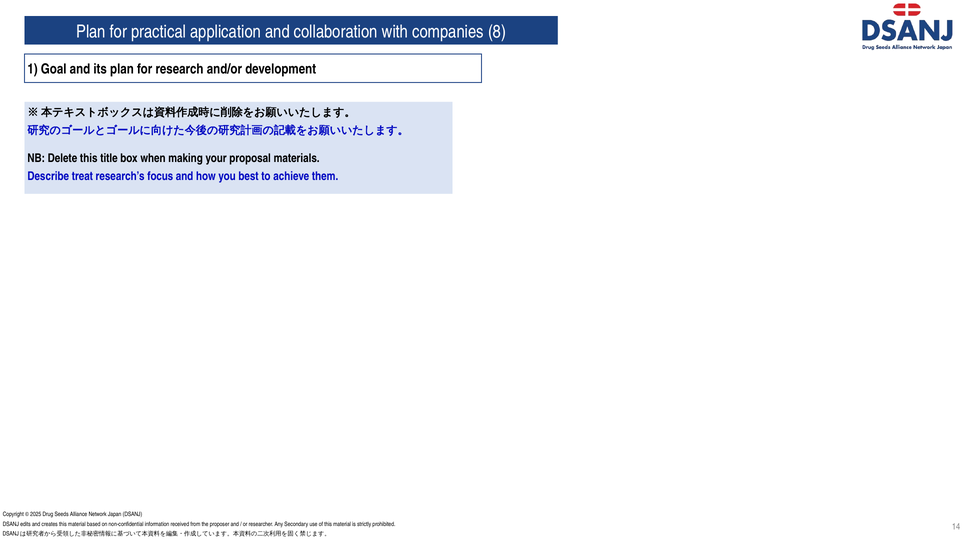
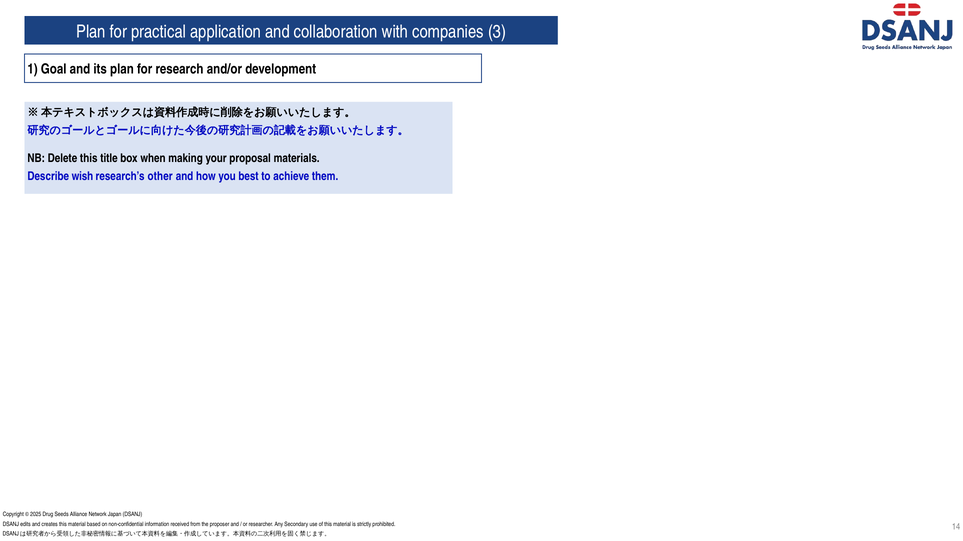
8: 8 -> 3 (497, 32)
treat: treat -> wish (82, 177)
focus: focus -> other (160, 177)
